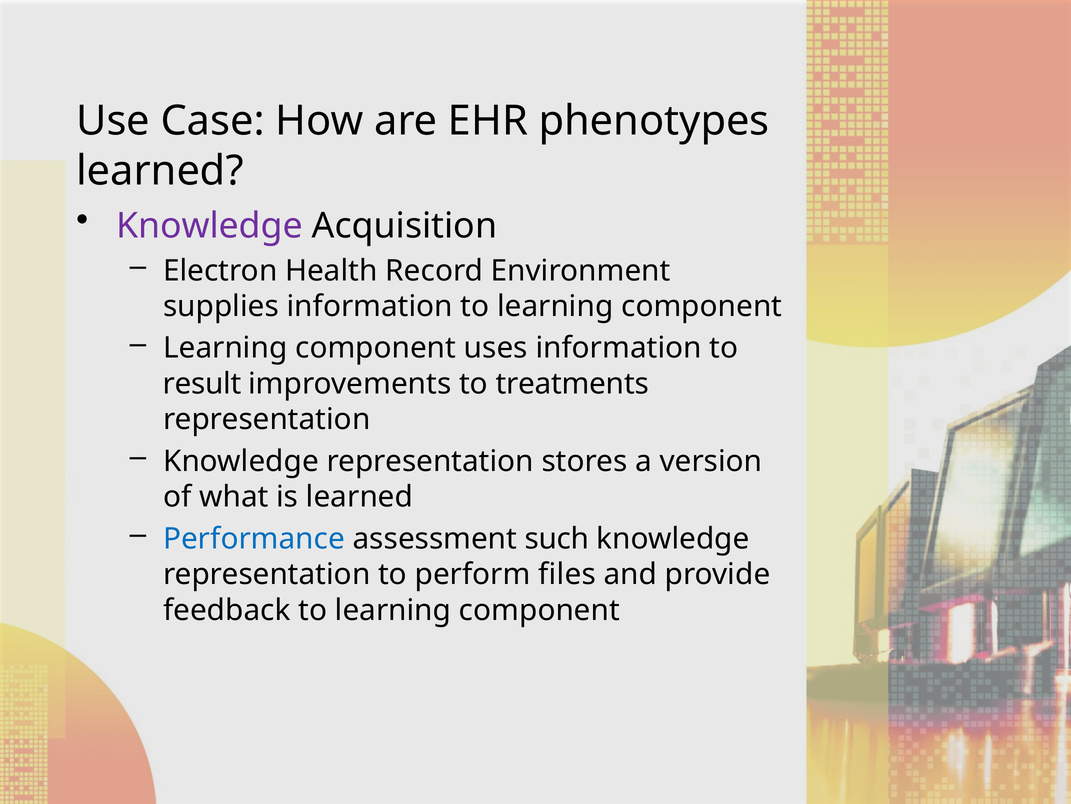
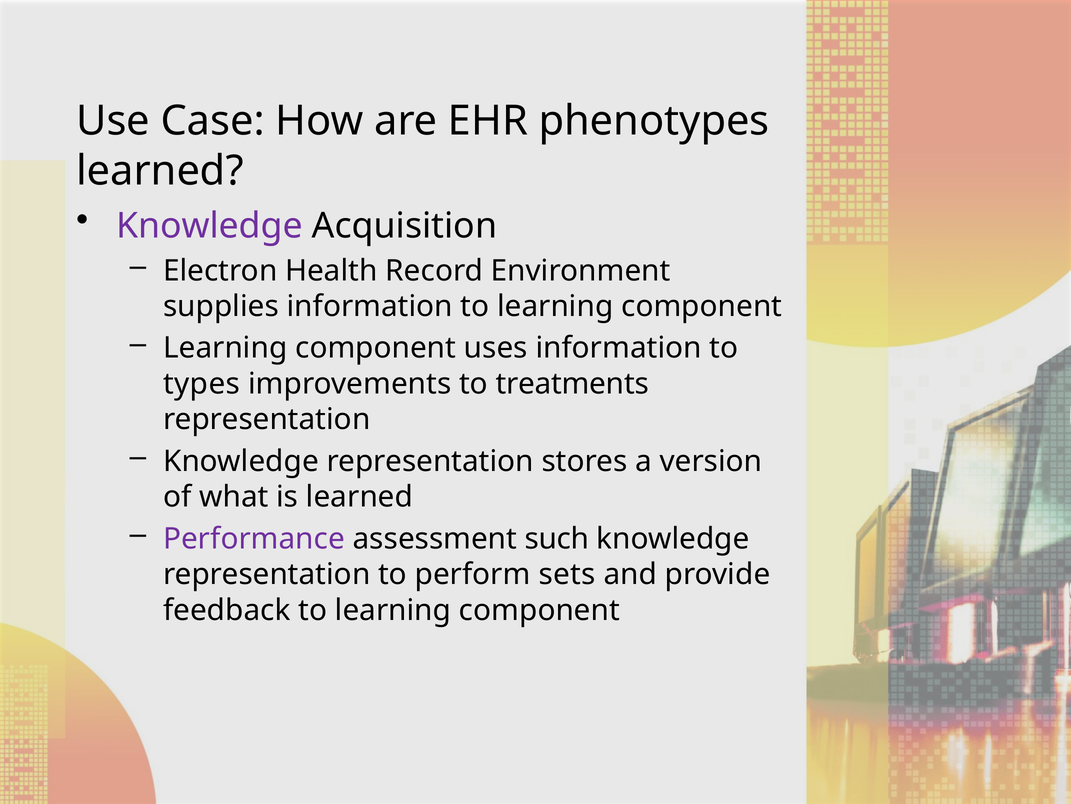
result: result -> types (202, 384)
Performance colour: blue -> purple (254, 538)
files: files -> sets (567, 574)
